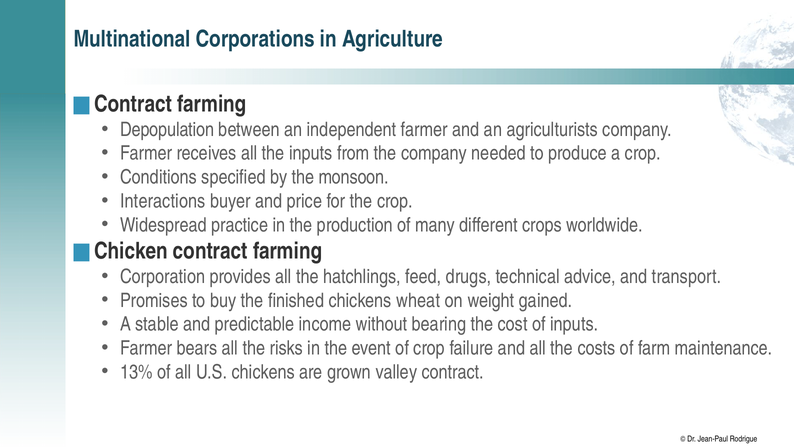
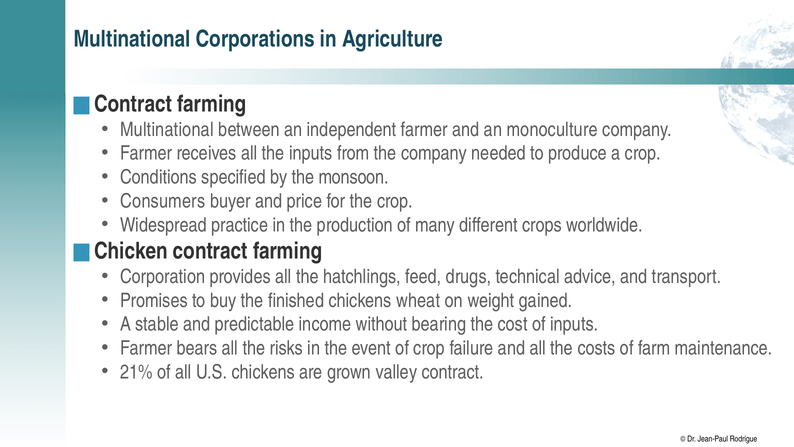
Depopulation: Depopulation -> Multinational (167, 129)
agriculturists: agriculturists -> monoculture (552, 129)
Interactions: Interactions -> Consumers (163, 201)
13%: 13% -> 21% (136, 372)
